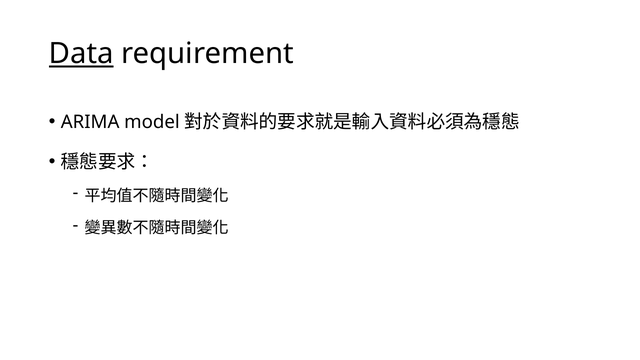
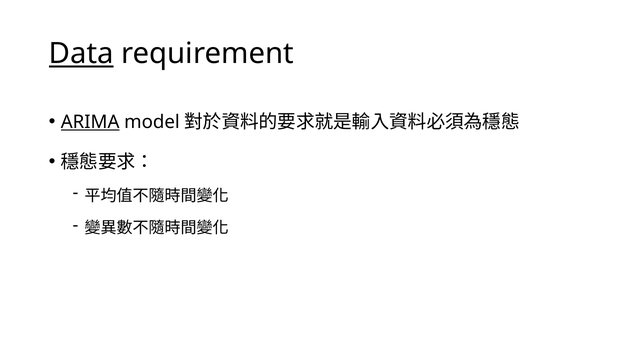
ARIMA underline: none -> present (90, 122)
